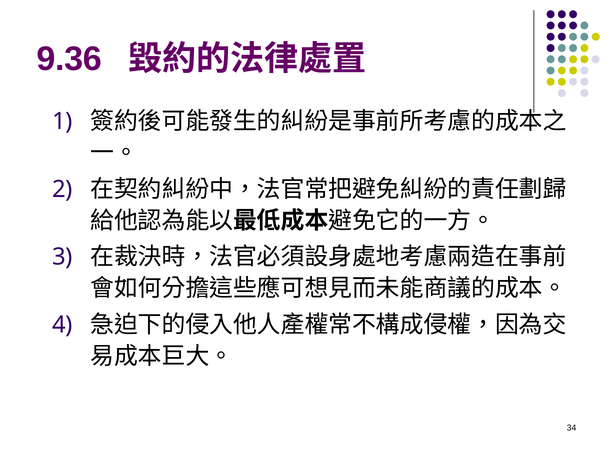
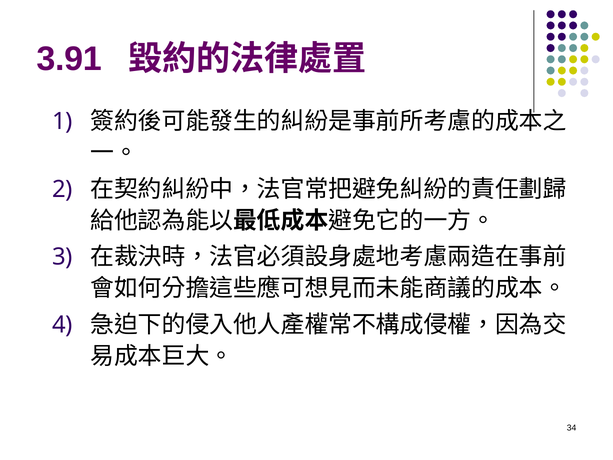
9.36: 9.36 -> 3.91 (69, 59)
